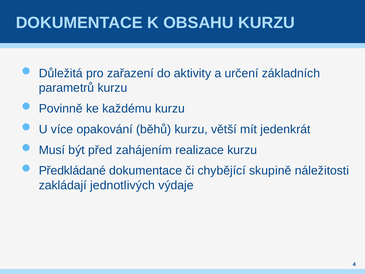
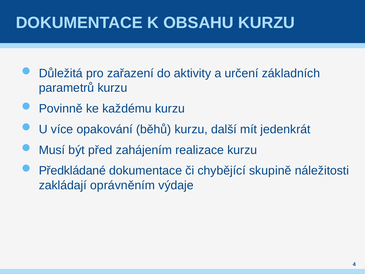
větší: větší -> další (224, 129)
jednotlivých: jednotlivých -> oprávněním (123, 185)
